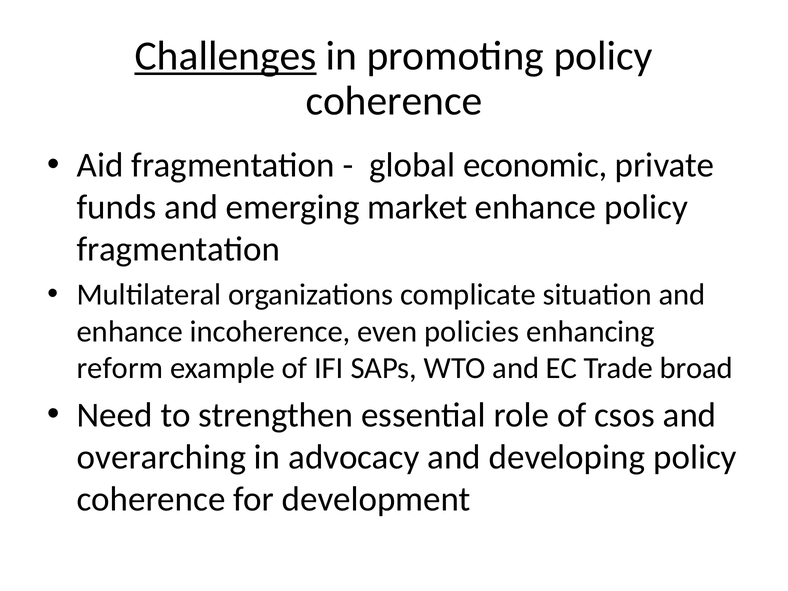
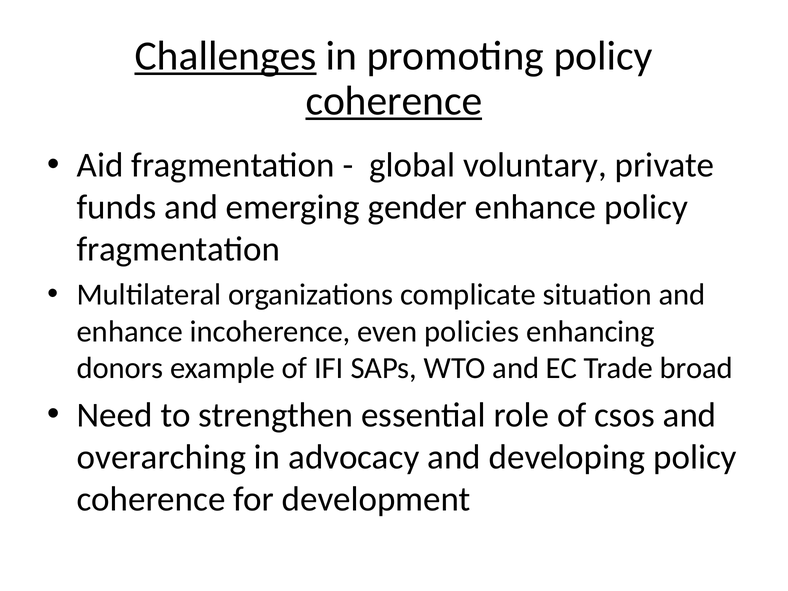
coherence underline: none -> present (394, 101)
economic: economic -> voluntary (535, 165)
market: market -> gender (417, 207)
reform: reform -> donors (120, 368)
